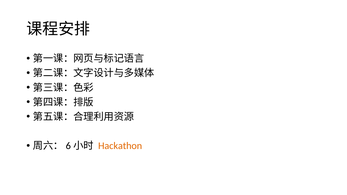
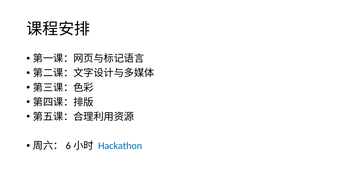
Hackathon colour: orange -> blue (120, 146)
